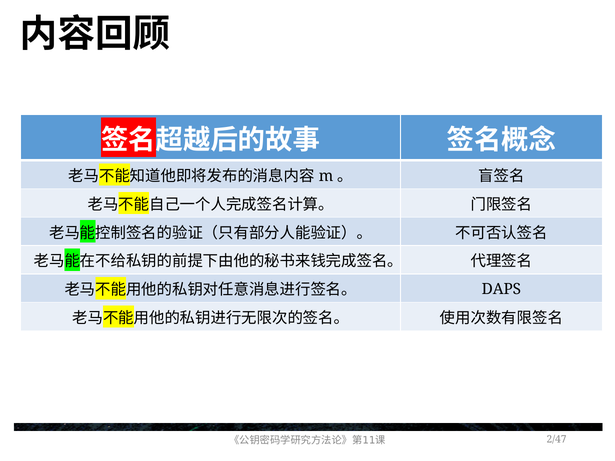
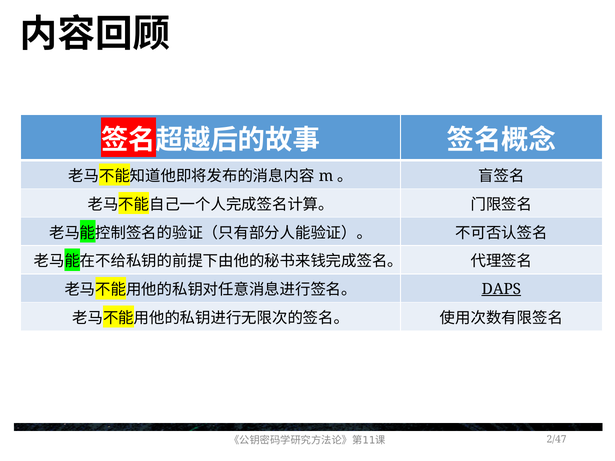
DAPS underline: none -> present (501, 289)
